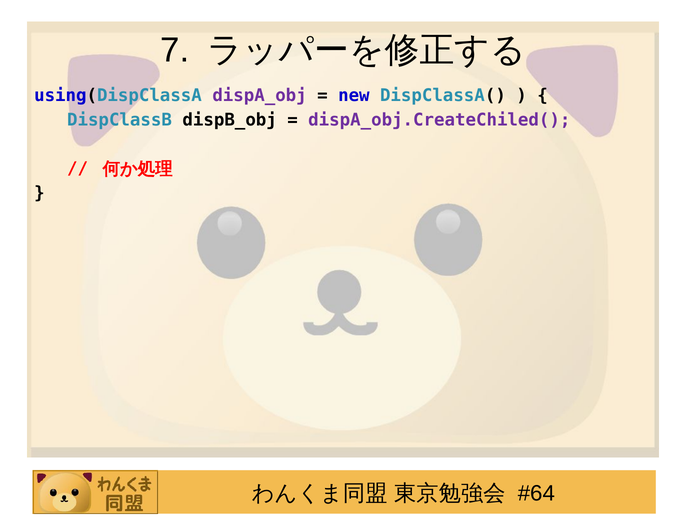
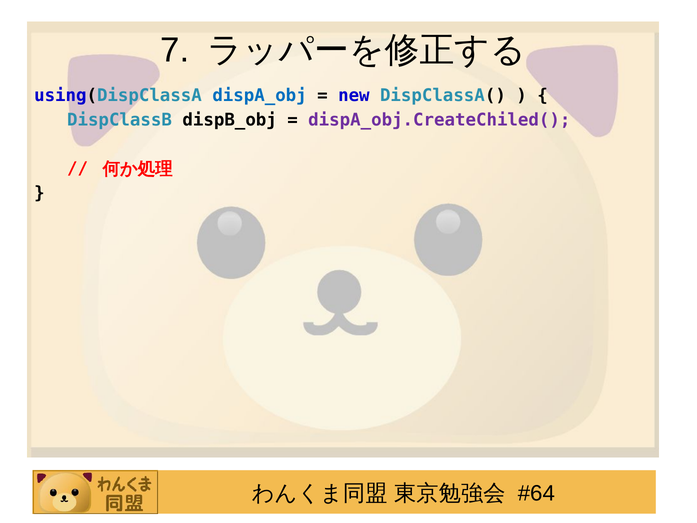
dispA_obj colour: purple -> blue (260, 95)
